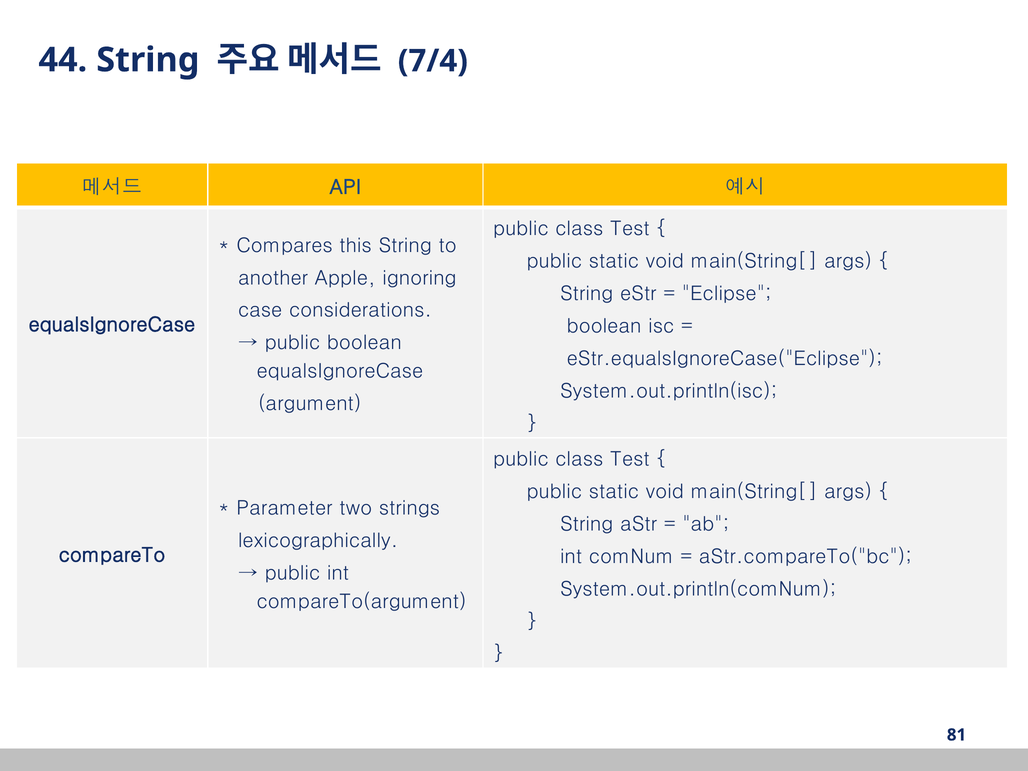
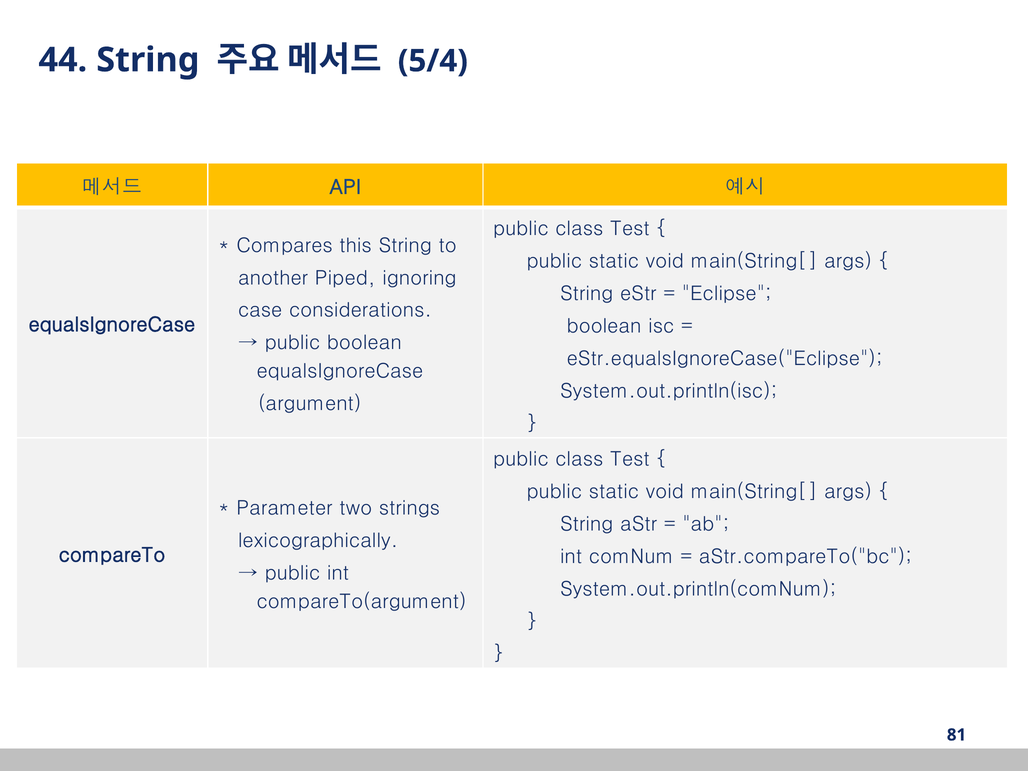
7/4: 7/4 -> 5/4 (433, 61)
Apple: Apple -> Piped (345, 278)
